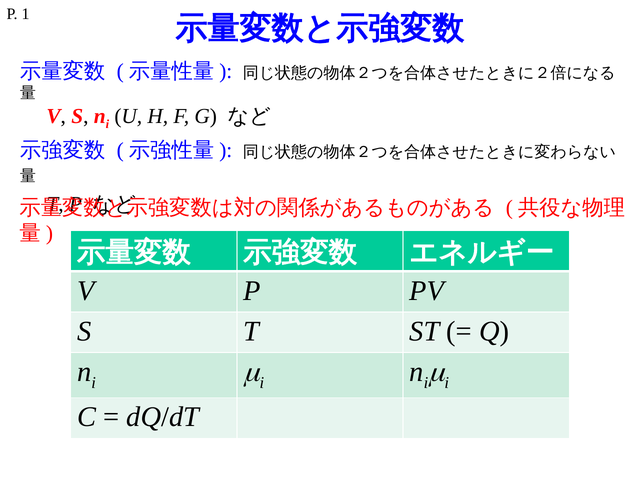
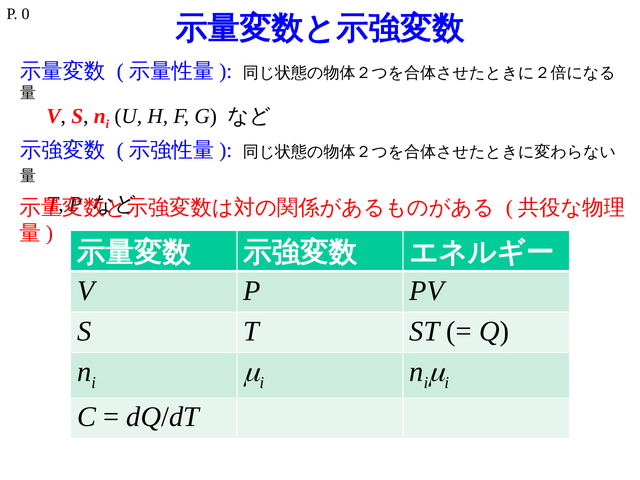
1: 1 -> 0 (26, 14)
